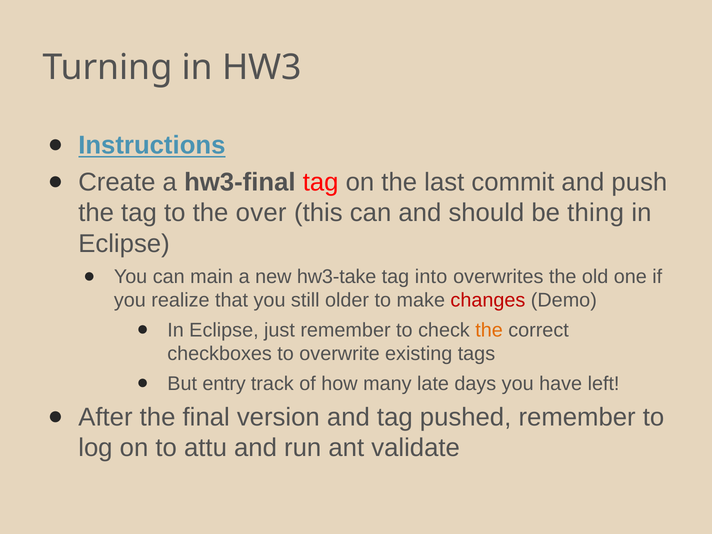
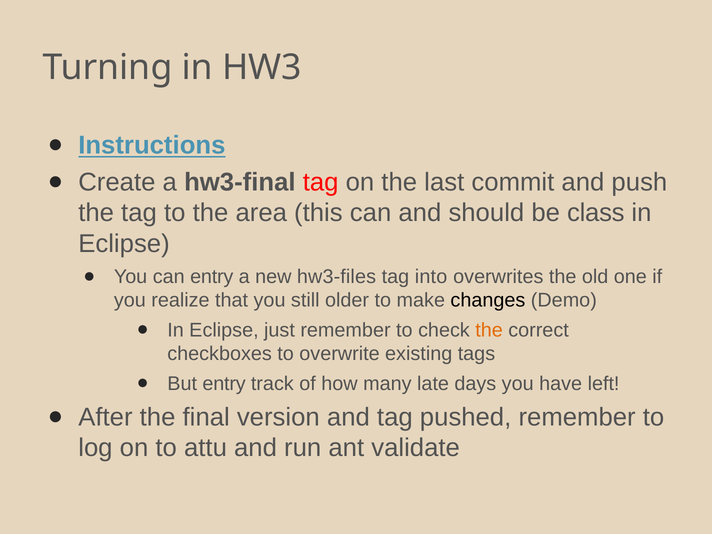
over: over -> area (261, 213)
thing: thing -> class (596, 213)
can main: main -> entry (212, 277)
hw3-take: hw3-take -> hw3-files (337, 277)
changes colour: red -> black (488, 300)
